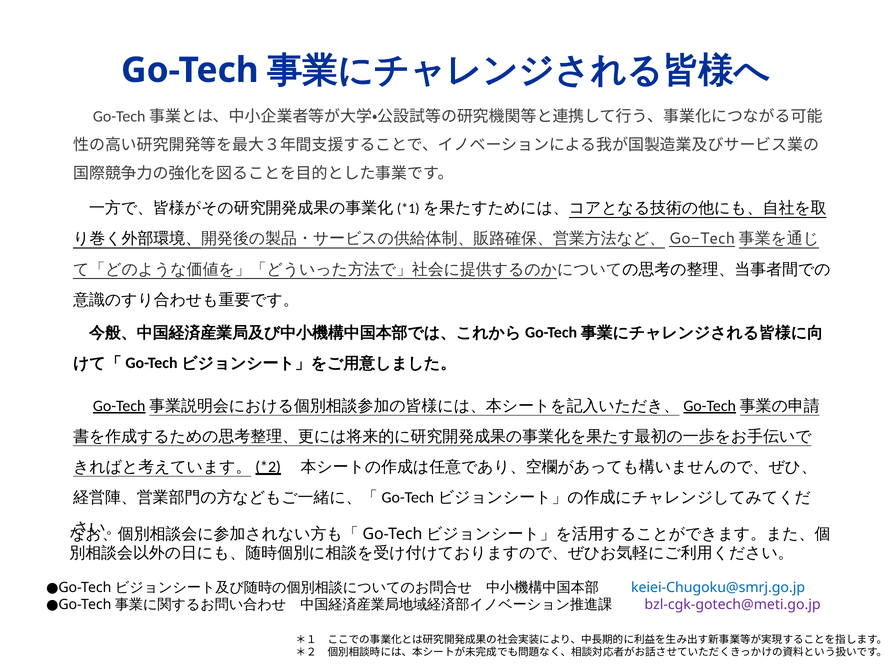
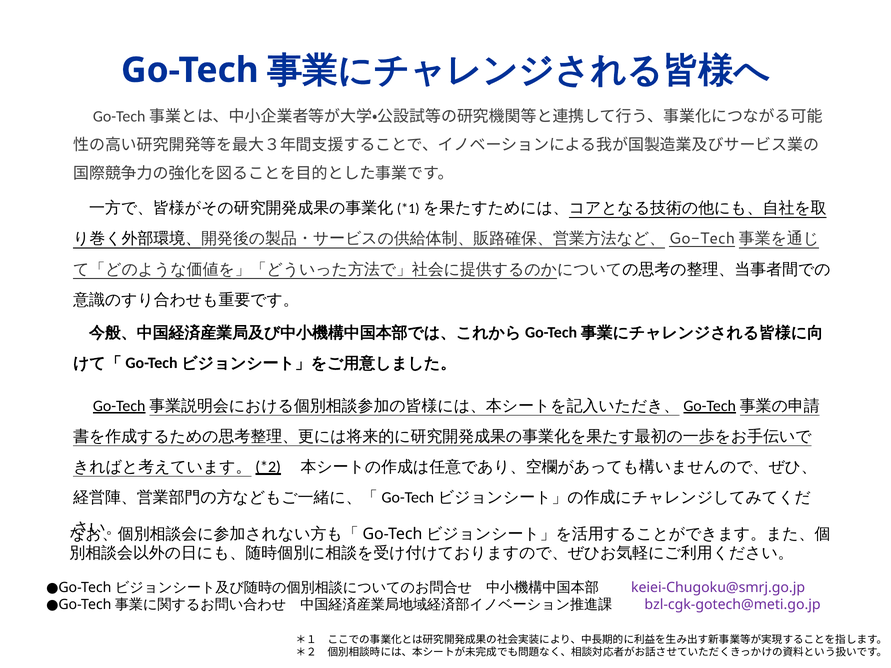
keiei-Chugoku@smrj.go.jp colour: blue -> purple (718, 588)
